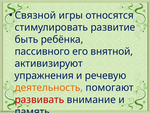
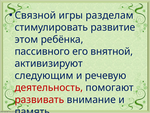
относятся: относятся -> разделам (110, 15)
быть: быть -> этом (26, 39)
упражнения: упражнения -> следующим (44, 75)
деятельность colour: orange -> red (49, 87)
